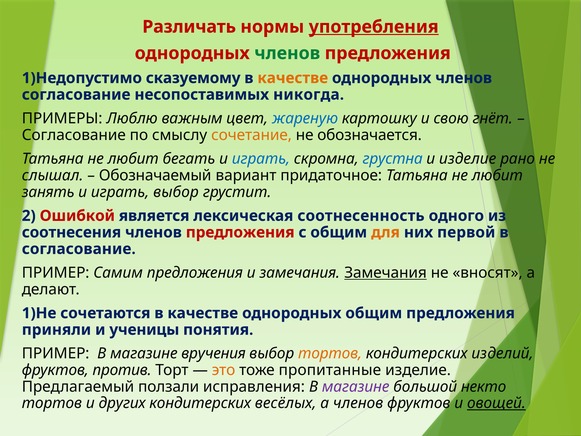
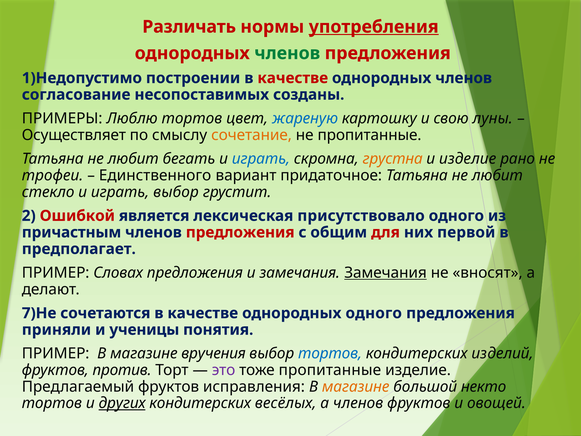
сказуемому: сказуемому -> построении (193, 78)
качестве colour: orange -> red (293, 78)
никогда: никогда -> созданы (309, 95)
Люблю важным: важным -> тортов (192, 118)
гнёт: гнёт -> луны (493, 118)
Согласование: Согласование -> Осуществляет (74, 135)
не обозначается: обозначается -> пропитанные (370, 135)
грустна colour: blue -> orange (393, 159)
слышал: слышал -> трофеи (53, 175)
Обозначаемый: Обозначаемый -> Единственного (155, 175)
занять: занять -> стекло (48, 192)
соотнесенность: соотнесенность -> присутствовало (361, 216)
соотнесения: соотнесения -> причастным (72, 232)
для colour: orange -> red (386, 232)
согласование: согласование -> предполагает (79, 249)
Самим: Самим -> Словах (118, 273)
1)Не: 1)Не -> 7)Не (39, 313)
однородных общим: общим -> одного (374, 313)
тортов colour: orange -> blue (330, 353)
это colour: orange -> purple (224, 370)
Предлагаемый ползали: ползали -> фруктов (169, 386)
магазине colour: purple -> orange (356, 386)
других underline: none -> present (122, 403)
овощей underline: present -> none (496, 403)
